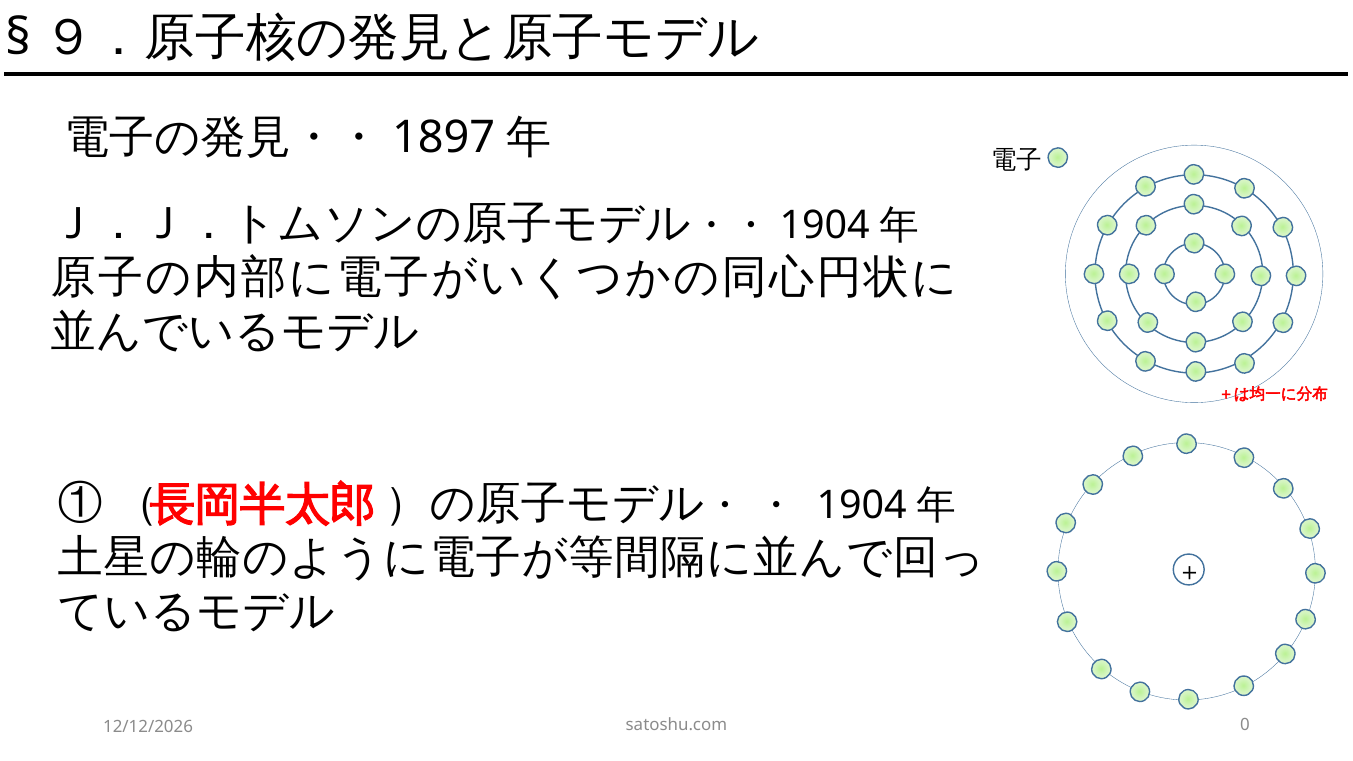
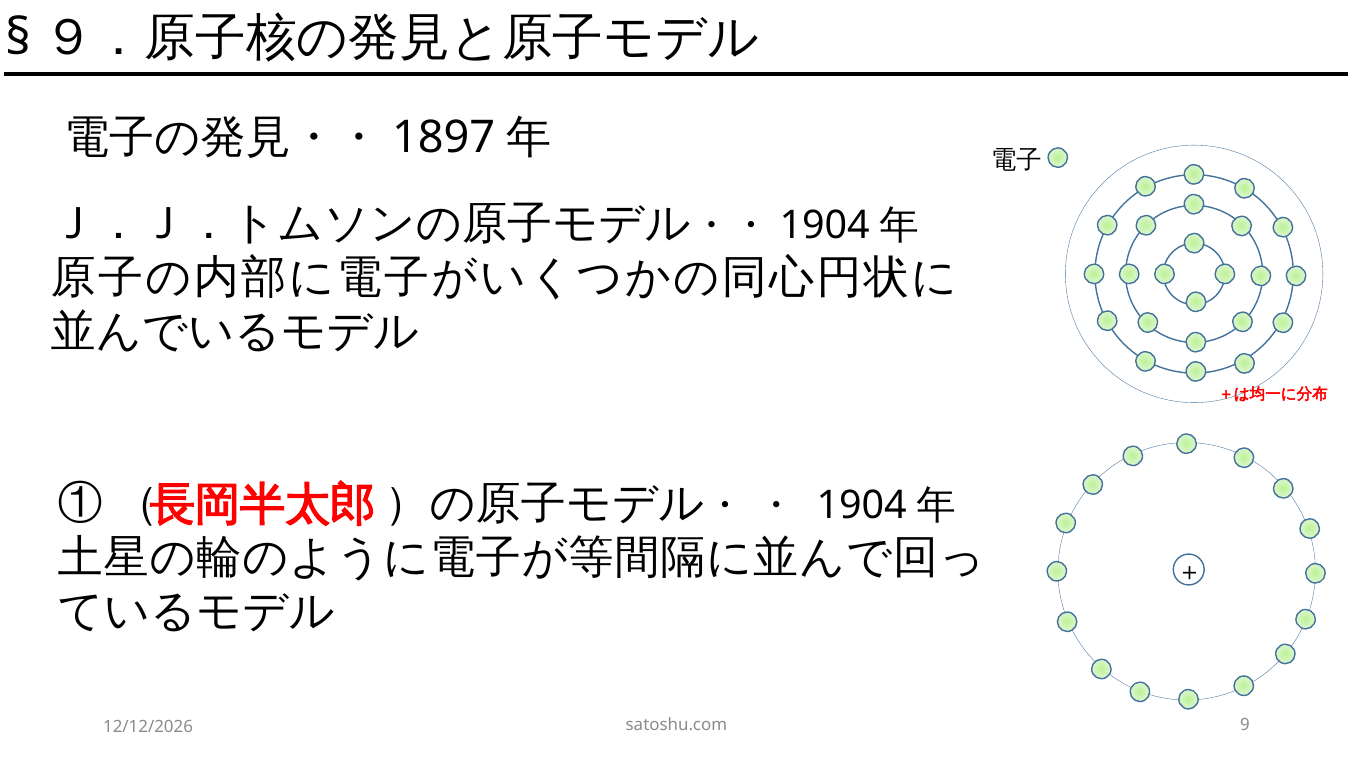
0: 0 -> 9 (1245, 725)
